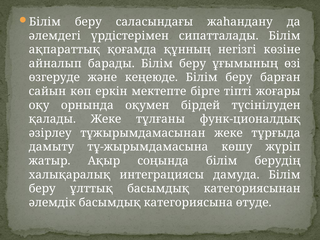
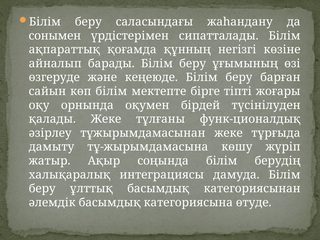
әлемдегі: әлемдегі -> сонымен (55, 36)
көп еркін: еркін -> білім (111, 91)
